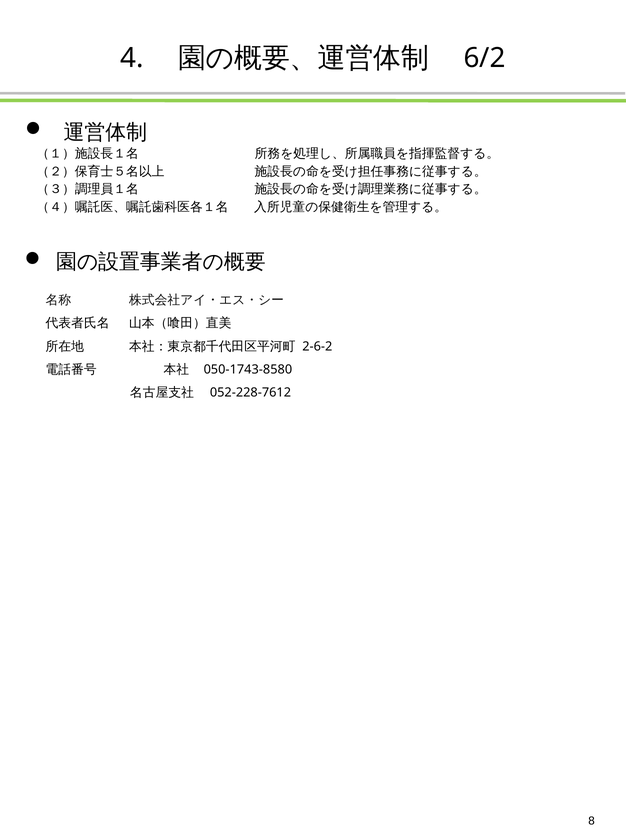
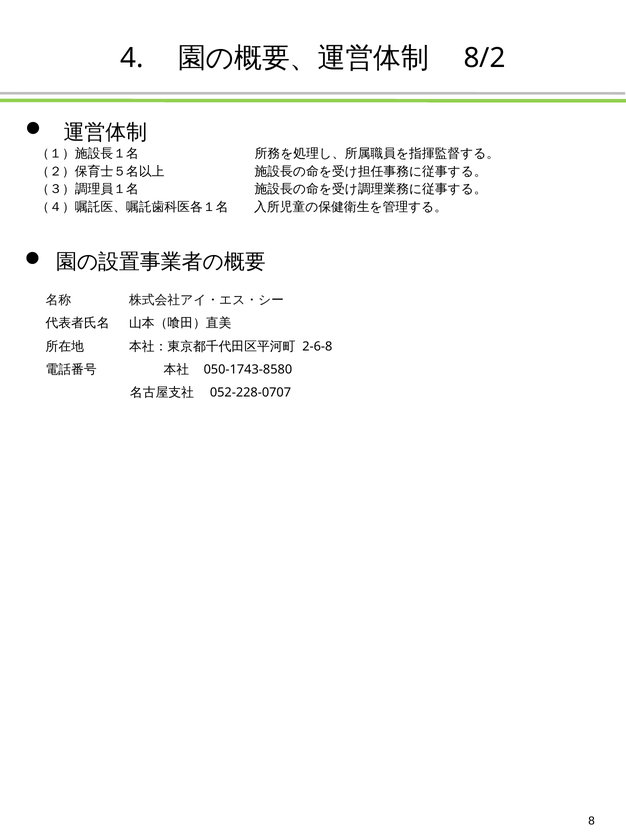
6/2: 6/2 -> 8/2 (485, 58)
2-6-2: 2-6-2 -> 2-6-8 (317, 346)
052-228-7612: 052-228-7612 -> 052-228-0707 (250, 393)
